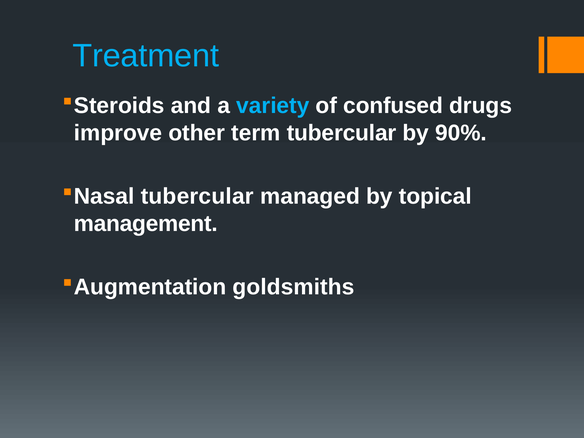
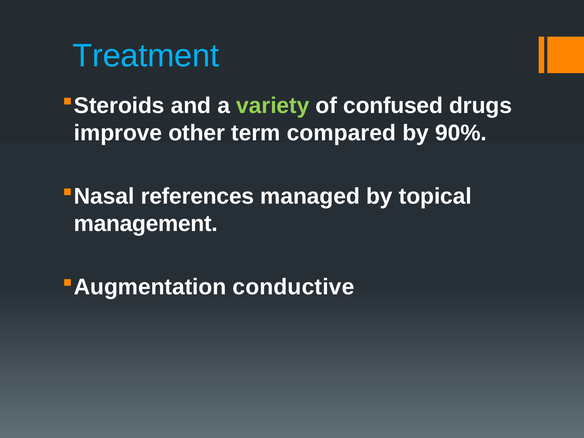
variety colour: light blue -> light green (273, 106)
term tubercular: tubercular -> compared (341, 133)
tubercular: tubercular -> references (197, 196)
goldsmiths: goldsmiths -> conductive (293, 287)
